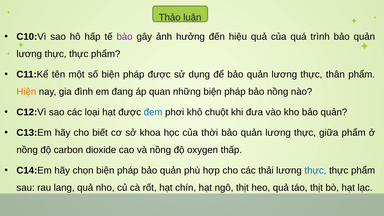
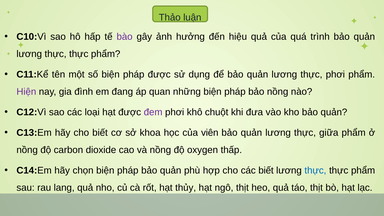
thực thân: thân -> phơi (335, 74)
Hiện colour: orange -> purple (26, 92)
đem colour: blue -> purple (153, 112)
thời: thời -> viên (210, 133)
các thải: thải -> biết (266, 170)
chín: chín -> thủy (186, 188)
